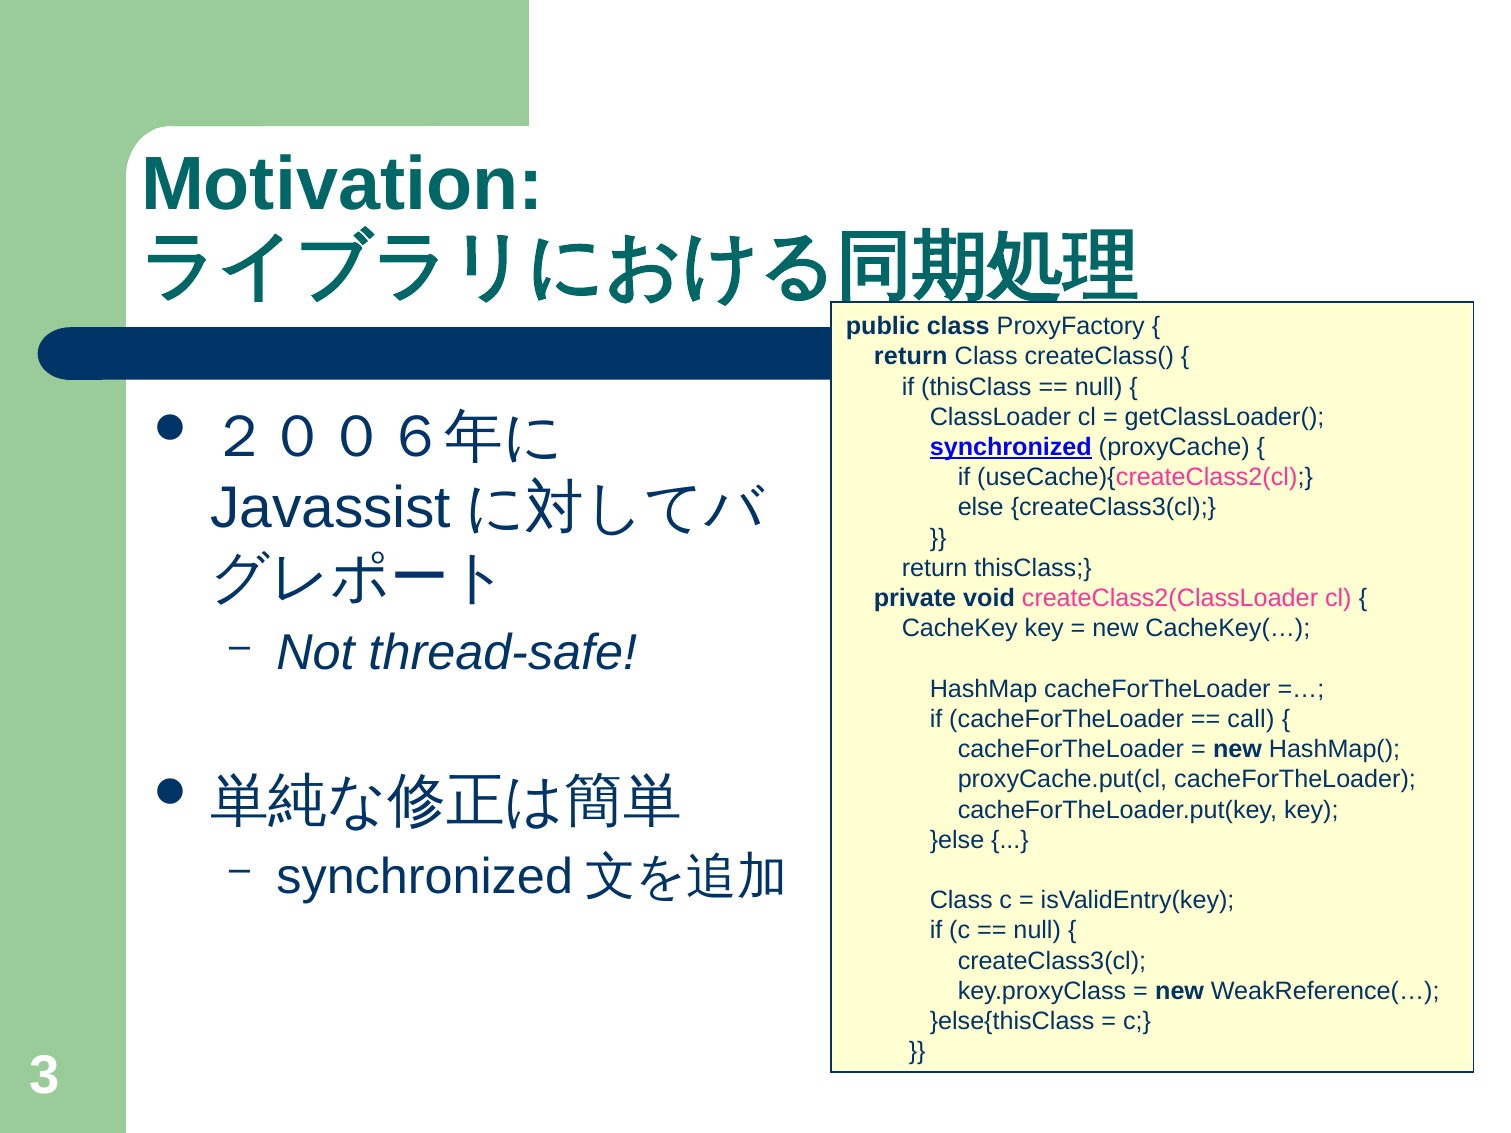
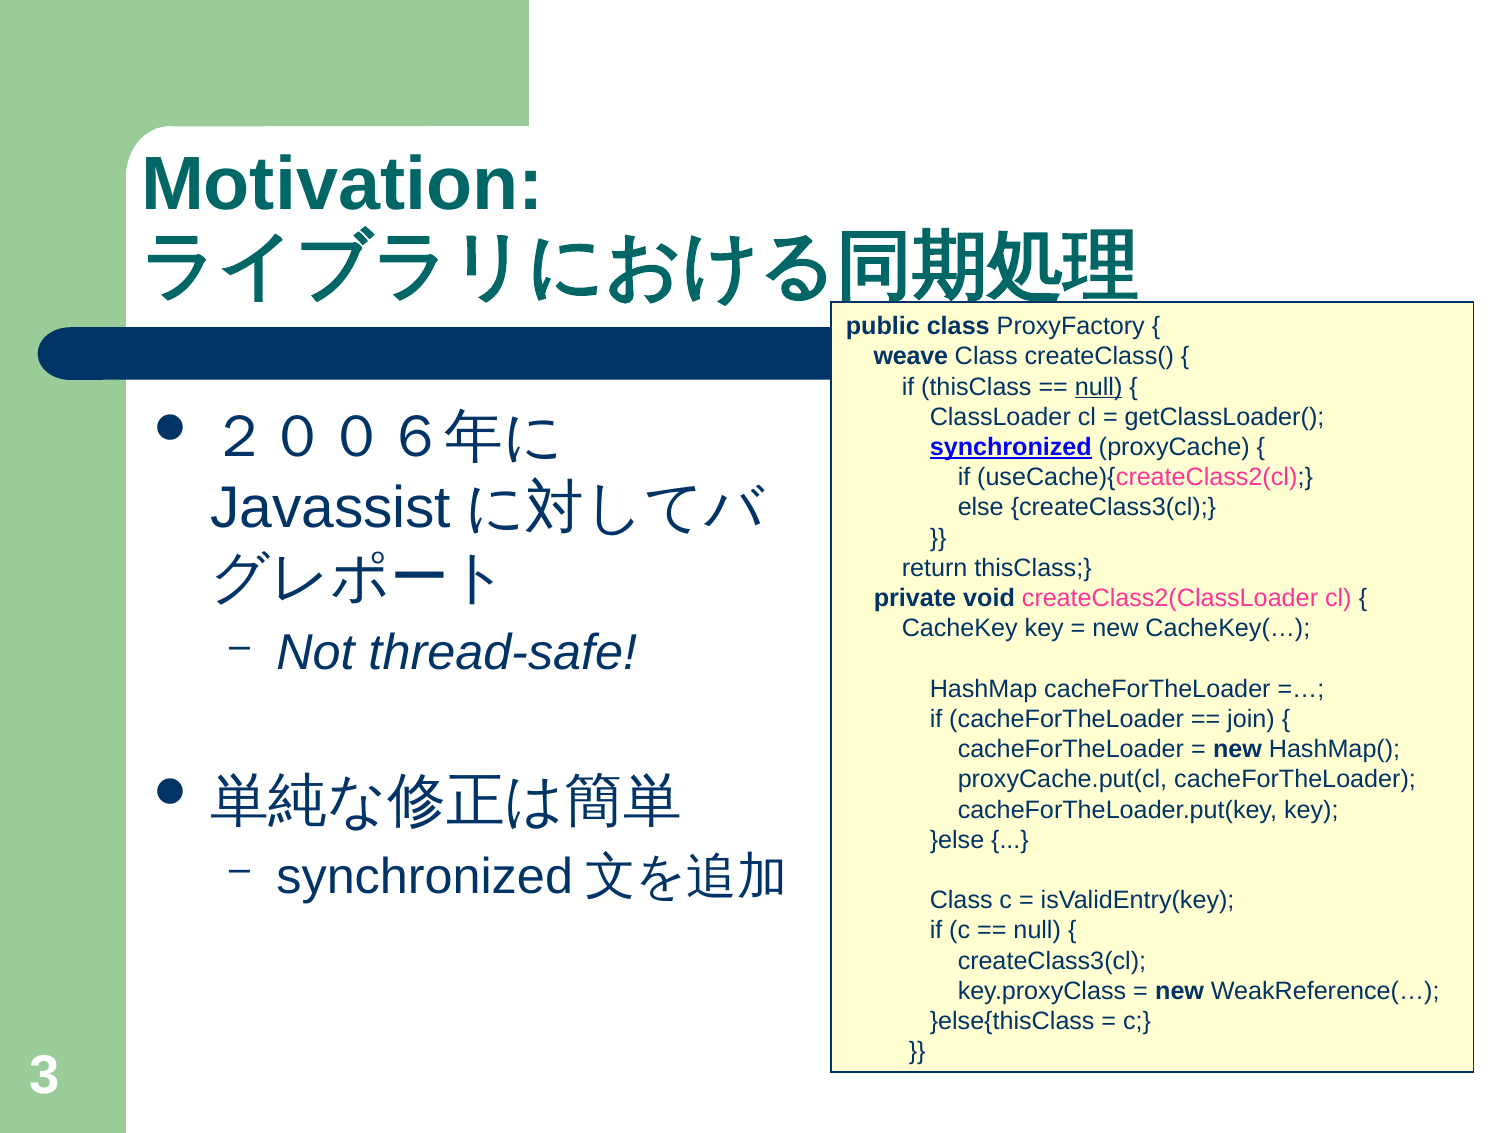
return: return -> weave (911, 357)
null underline: none -> present (1099, 387)
call: call -> join (1251, 719)
